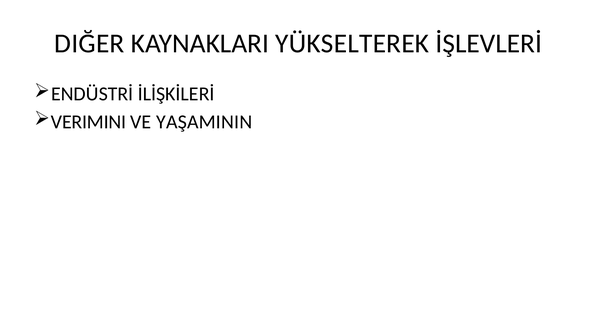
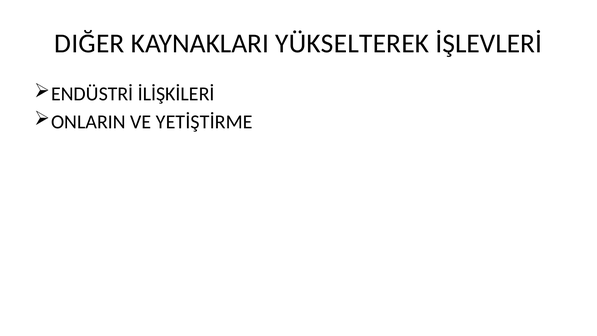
VERIMINI: VERIMINI -> ONLARIN (88, 122)
YAŞAMININ: YAŞAMININ -> YETİŞTİRME (204, 122)
